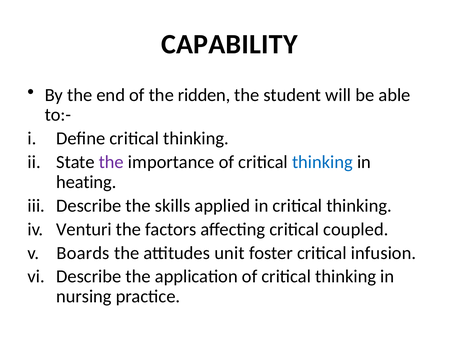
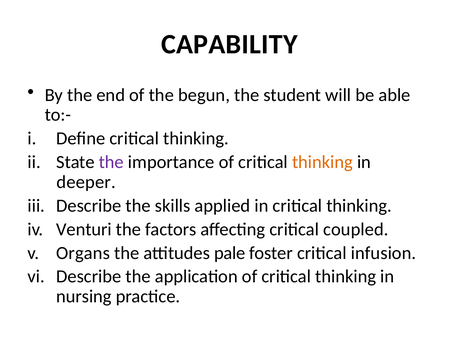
ridden: ridden -> begun (204, 95)
thinking colour: blue -> orange (322, 162)
heating: heating -> deeper (86, 182)
Boards: Boards -> Organs (83, 253)
unit: unit -> pale (230, 253)
